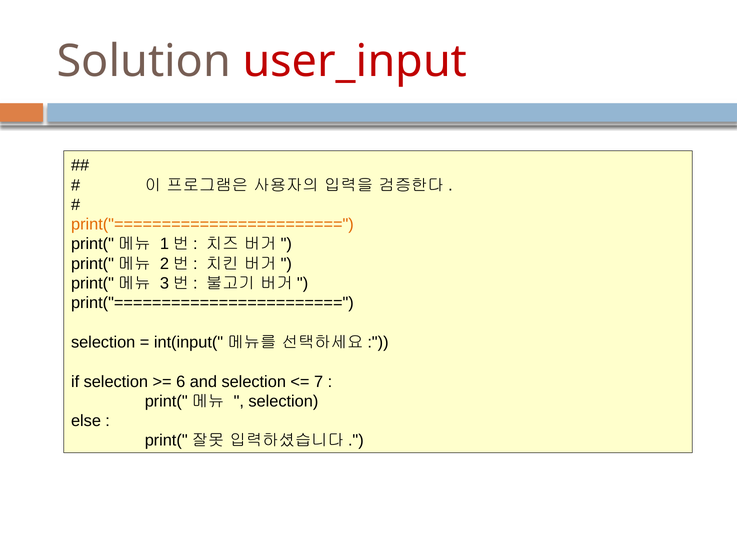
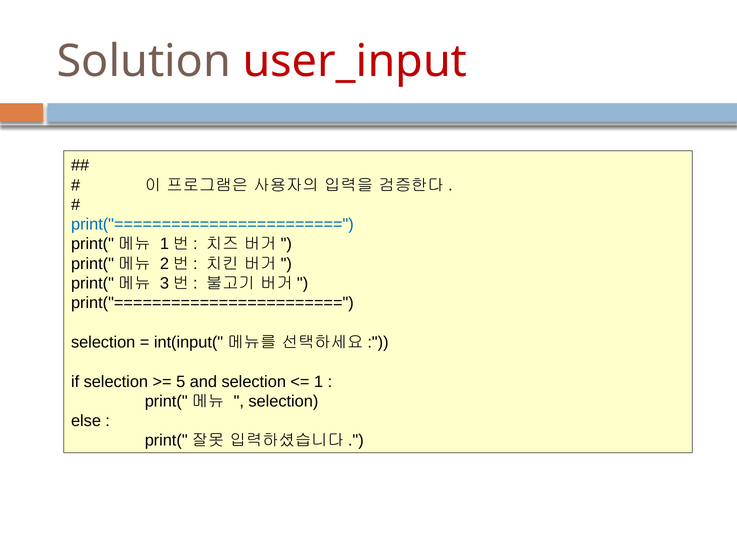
print("======================== colour: orange -> blue (212, 224)
6: 6 -> 5 (181, 381)
7: 7 -> 1 (319, 381)
